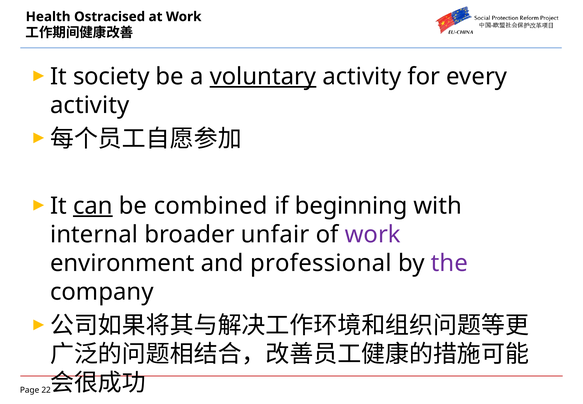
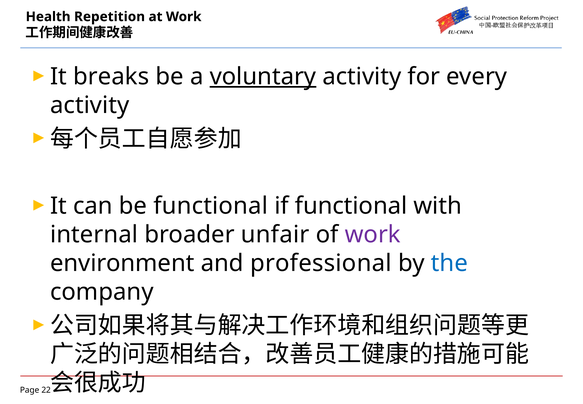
Ostracised: Ostracised -> Repetition (110, 17)
society: society -> breaks (111, 76)
can underline: present -> none (93, 206)
be combined: combined -> functional (211, 206)
if beginning: beginning -> functional (351, 206)
the colour: purple -> blue (449, 263)
